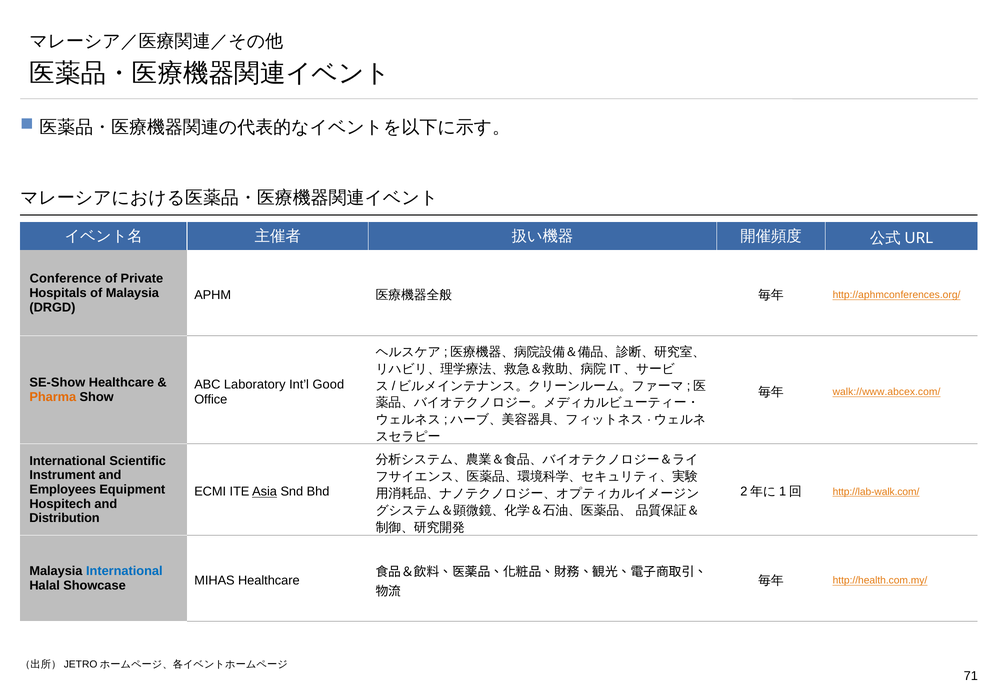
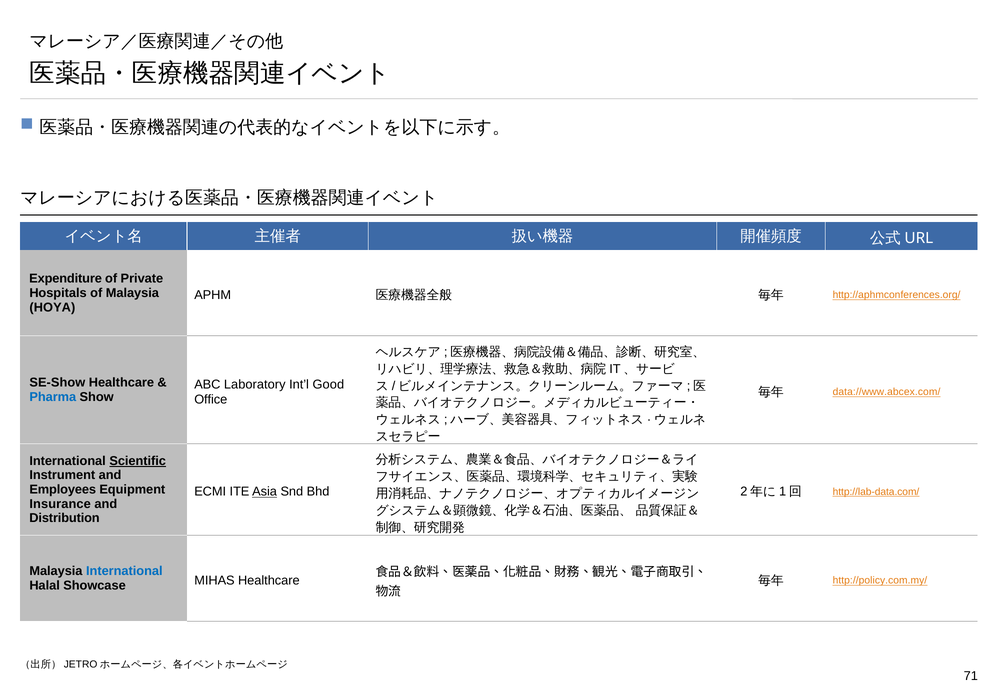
Conference: Conference -> Expenditure (66, 279)
DRGD: DRGD -> HOYA (52, 307)
walk://www.abcex.com/: walk://www.abcex.com/ -> data://www.abcex.com/ (886, 392)
Pharma colour: orange -> blue (53, 397)
Scientific underline: none -> present (138, 461)
http://lab-walk.com/: http://lab-walk.com/ -> http://lab-data.com/ (876, 492)
Hospitech: Hospitech -> Insurance (60, 504)
http://health.com.my/: http://health.com.my/ -> http://policy.com.my/ (880, 580)
